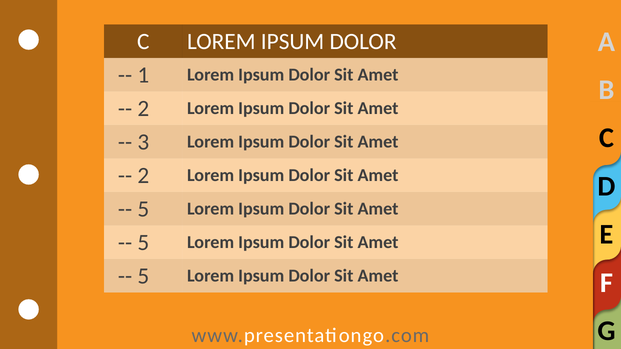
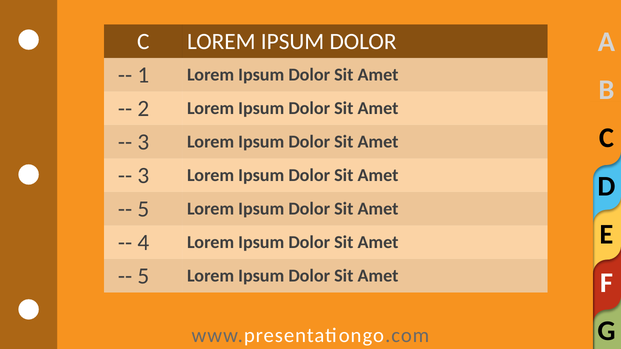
2: 2 -> 3 (143, 176)
5: 5 -> 4 (143, 243)
